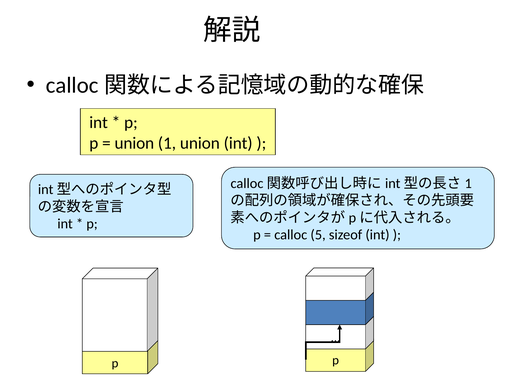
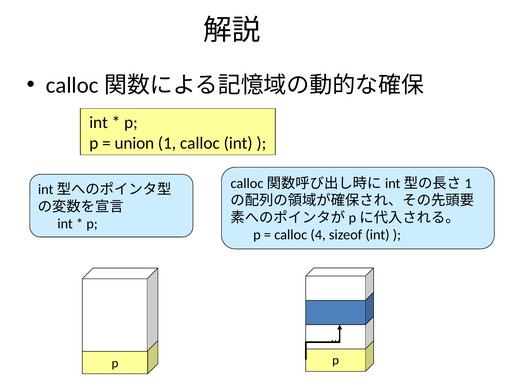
1 union: union -> calloc (200, 143)
5: 5 -> 4 (318, 235)
